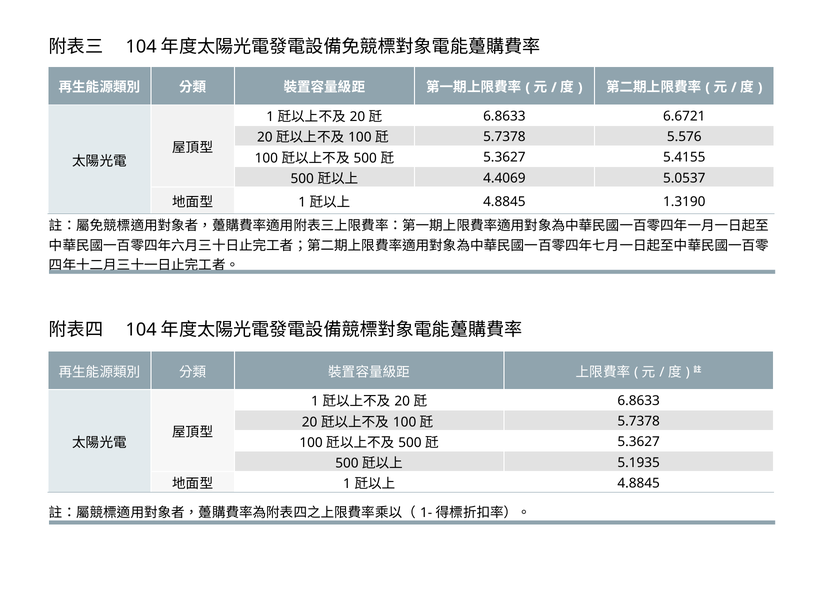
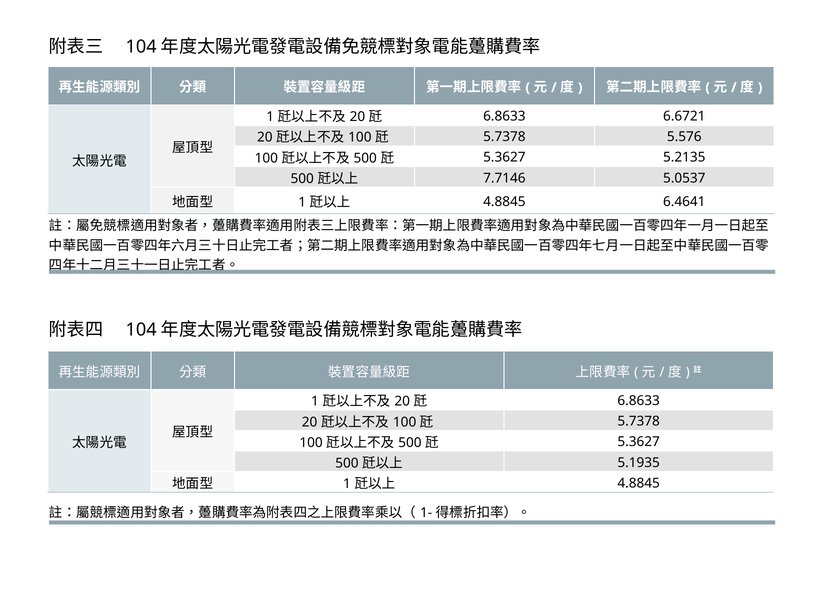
5.4155: 5.4155 -> 5.2135 (684, 157)
4.4069: 4.4069 -> 7.7146 (504, 178)
1.3190: 1.3190 -> 6.4641 (684, 202)
